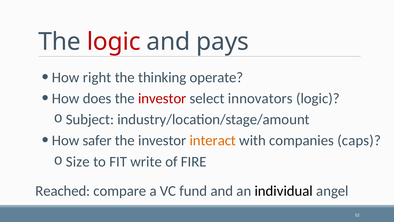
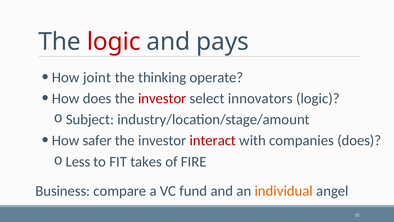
right: right -> joint (97, 77)
interact colour: orange -> red (213, 140)
companies caps: caps -> does (359, 140)
Size: Size -> Less (78, 161)
write: write -> takes (146, 161)
Reached: Reached -> Business (63, 191)
individual colour: black -> orange (284, 191)
